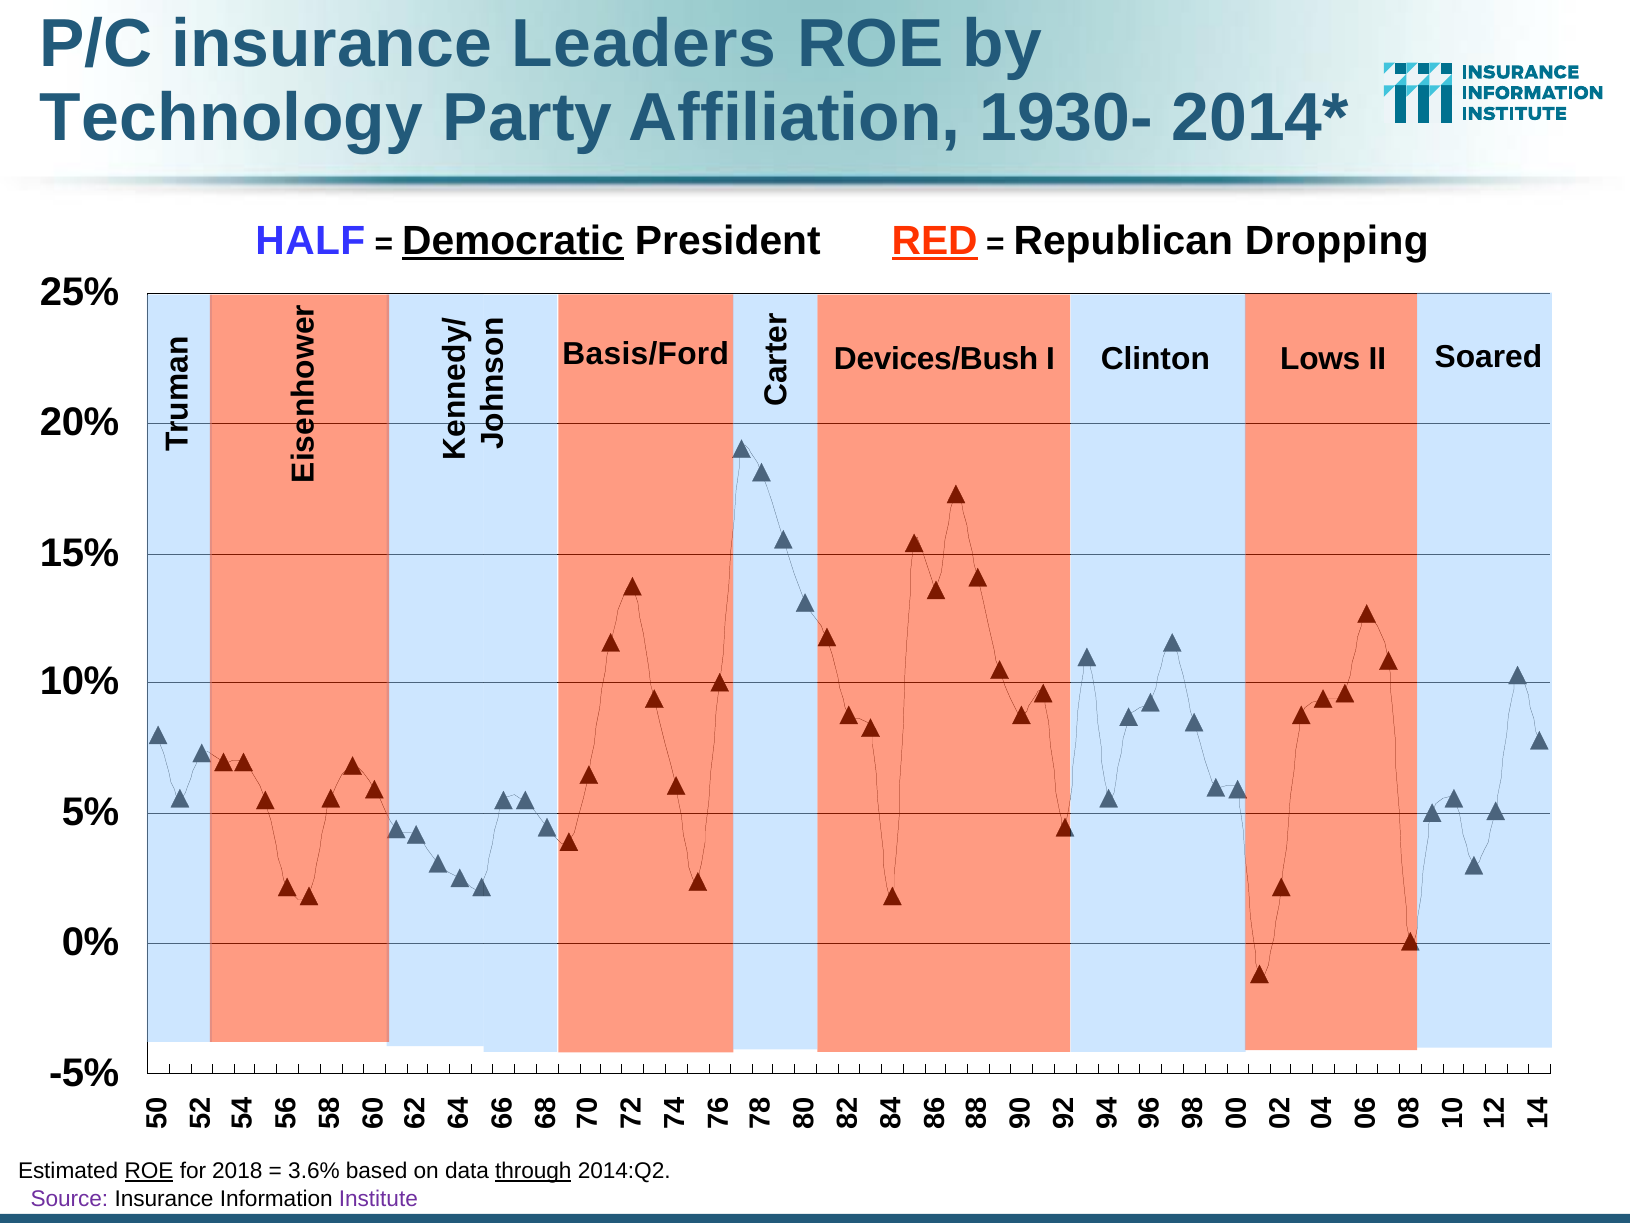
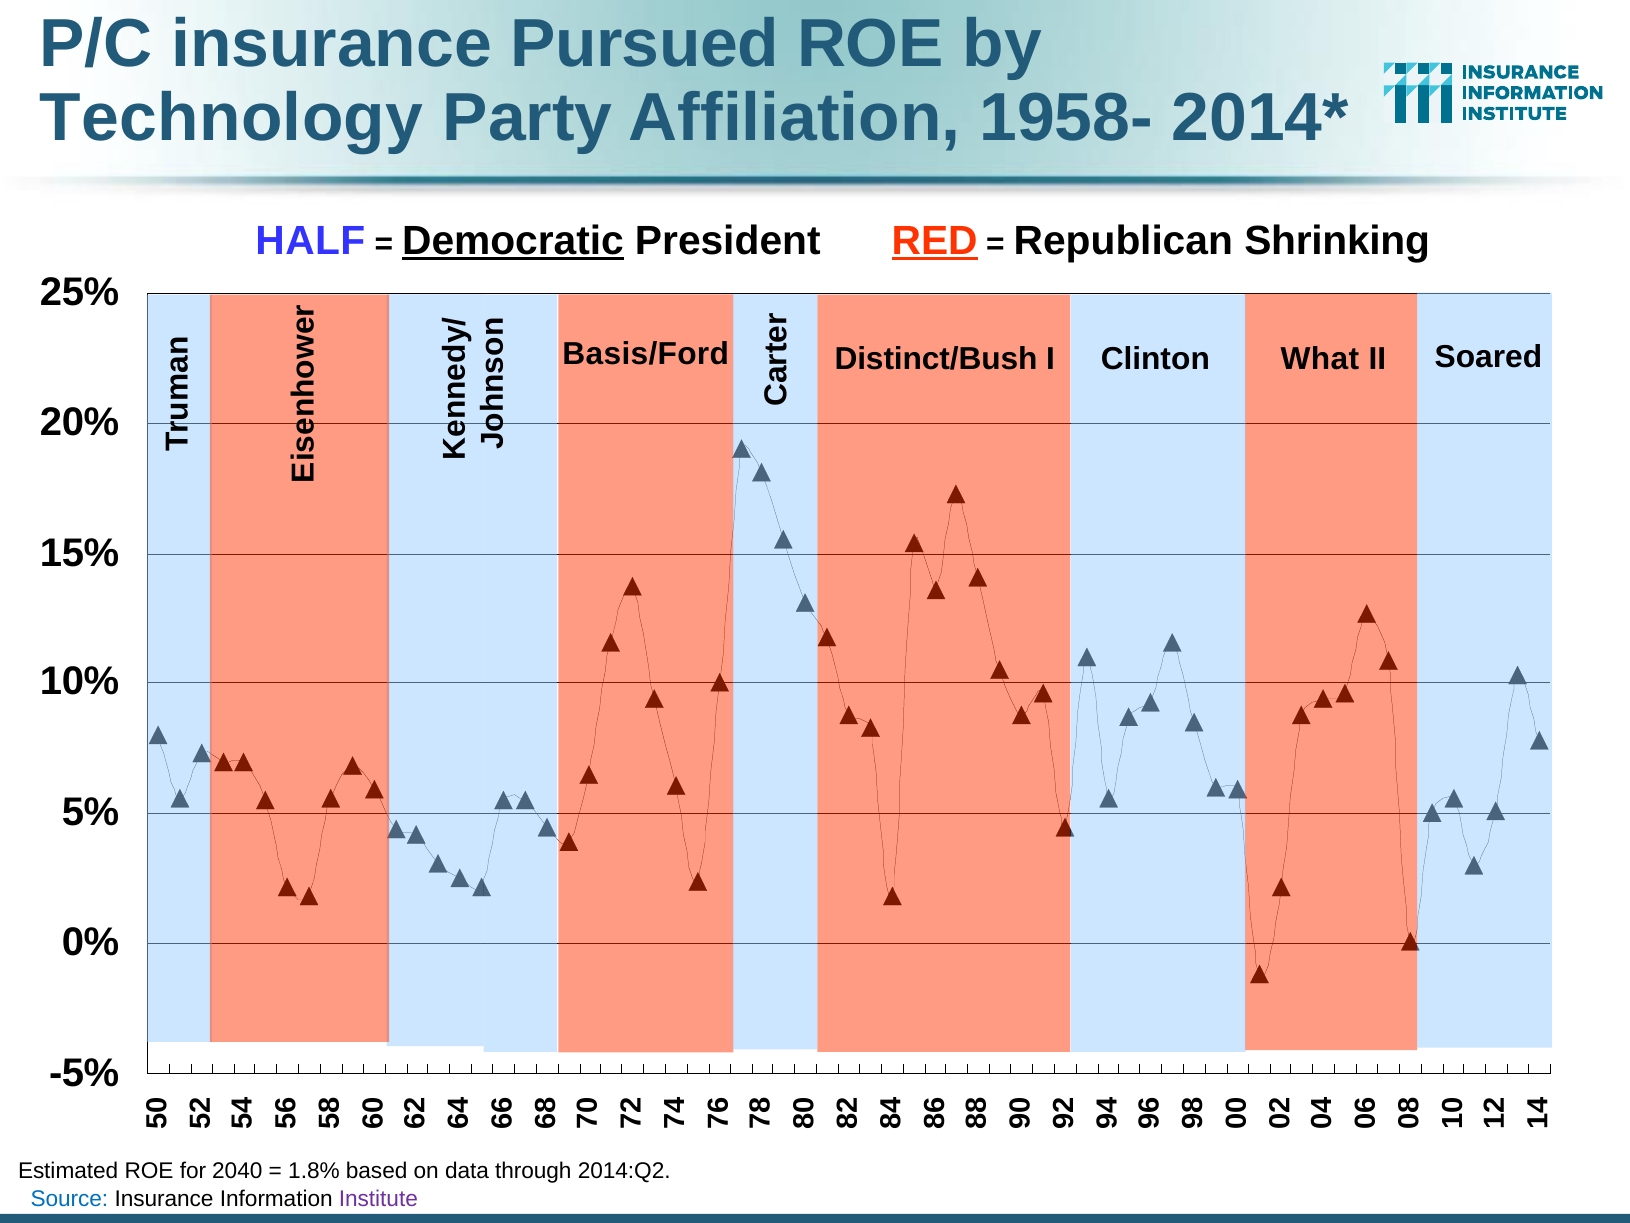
Leaders: Leaders -> Pursued (645, 44)
1930-: 1930- -> 1958- (1066, 118)
Dropping: Dropping -> Shrinking (1337, 241)
Devices/Bush: Devices/Bush -> Distinct/Bush (936, 359)
Lows: Lows -> What (1320, 359)
ROE underline: present -> none (149, 1171)
2018: 2018 -> 2040 (237, 1171)
3.6%: 3.6% -> 1.8% (314, 1171)
through underline: present -> none (533, 1171)
Source colour: purple -> blue (69, 1198)
